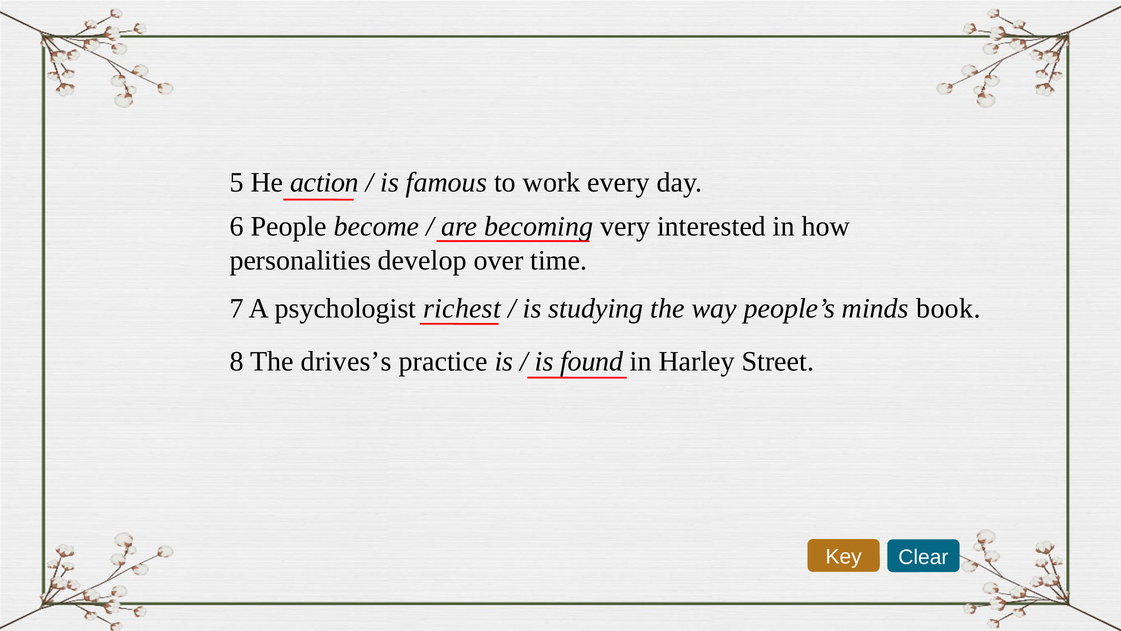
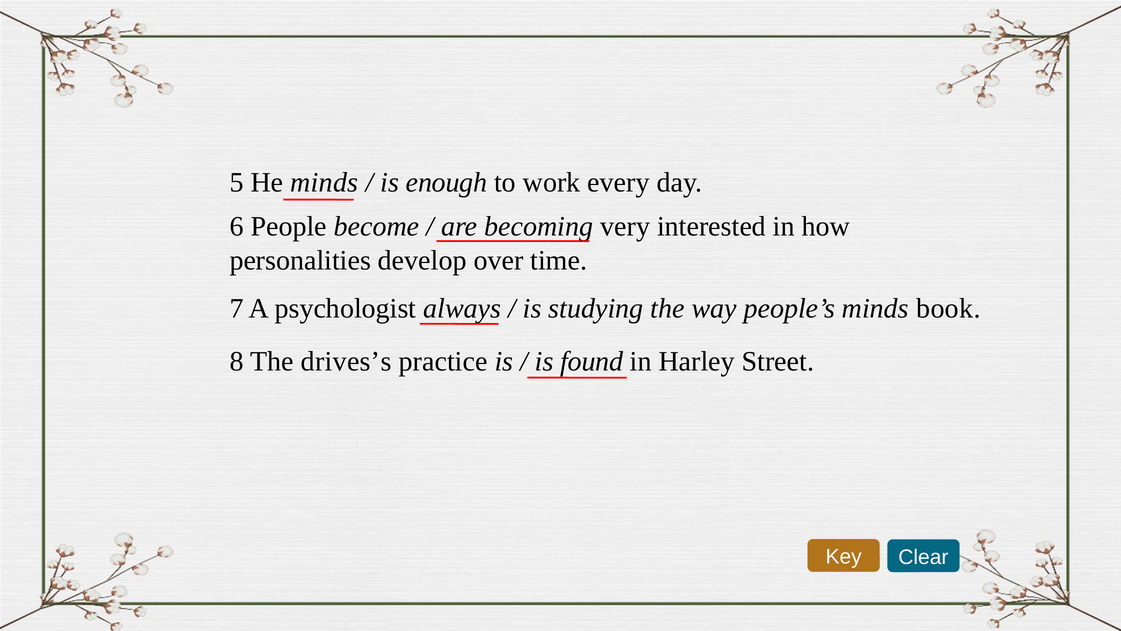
He action: action -> minds (324, 182)
famous: famous -> enough (447, 182)
richest: richest -> always (462, 308)
